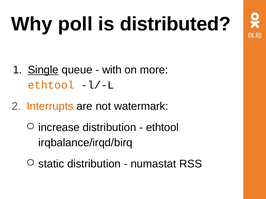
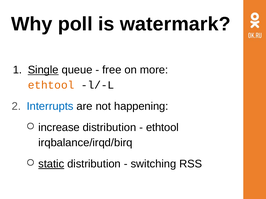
distributed: distributed -> watermark (175, 24)
with: with -> free (112, 70)
Interrupts colour: orange -> blue (50, 107)
watermark: watermark -> happening (141, 107)
static underline: none -> present (51, 164)
numastat: numastat -> switching (153, 164)
